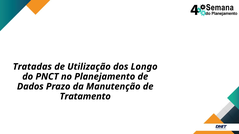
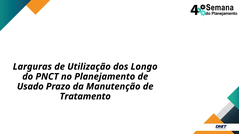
Tratadas: Tratadas -> Larguras (32, 67)
Dados: Dados -> Usado (30, 87)
